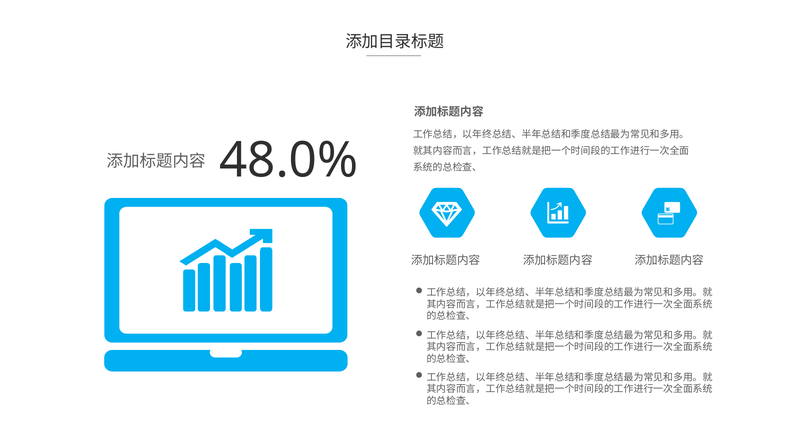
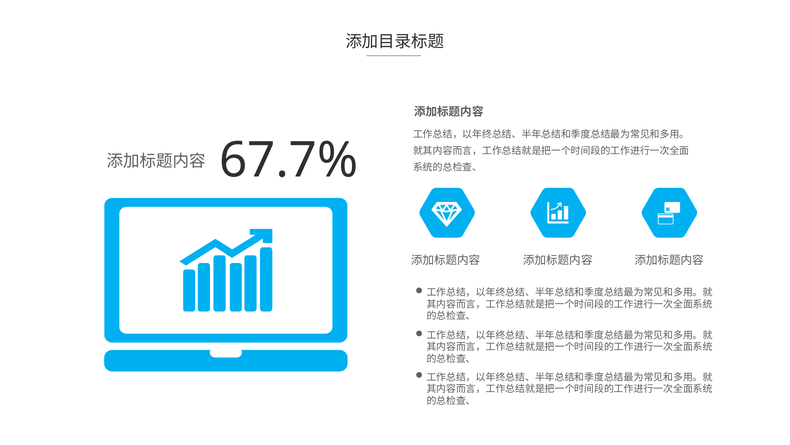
48.0%: 48.0% -> 67.7% (289, 160)
